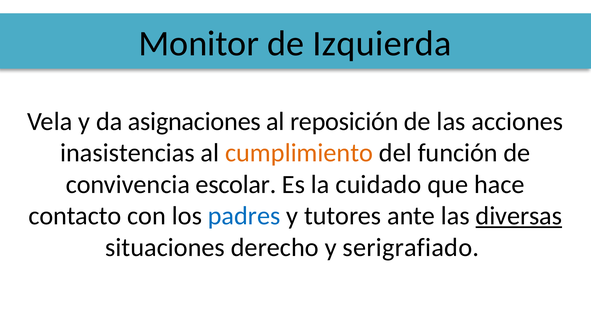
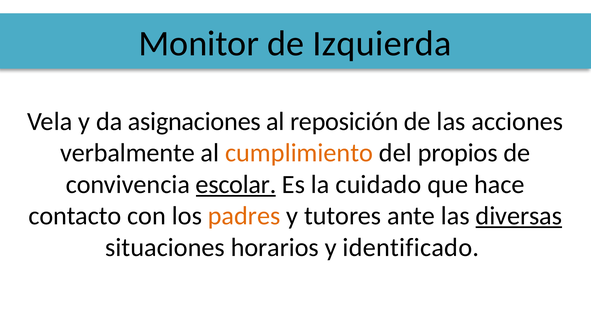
inasistencias: inasistencias -> verbalmente (127, 153)
función: función -> propios (458, 153)
escolar underline: none -> present (236, 185)
padres colour: blue -> orange (244, 216)
derecho: derecho -> horarios (275, 248)
serigrafiado: serigrafiado -> identificado (411, 248)
